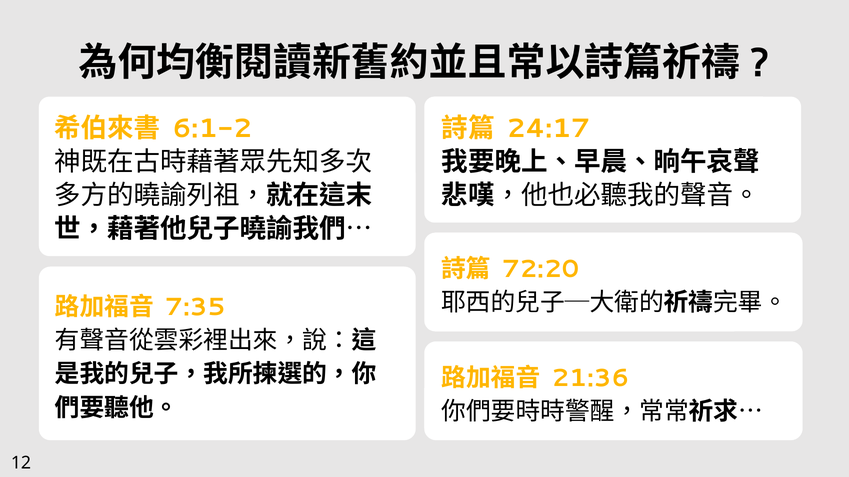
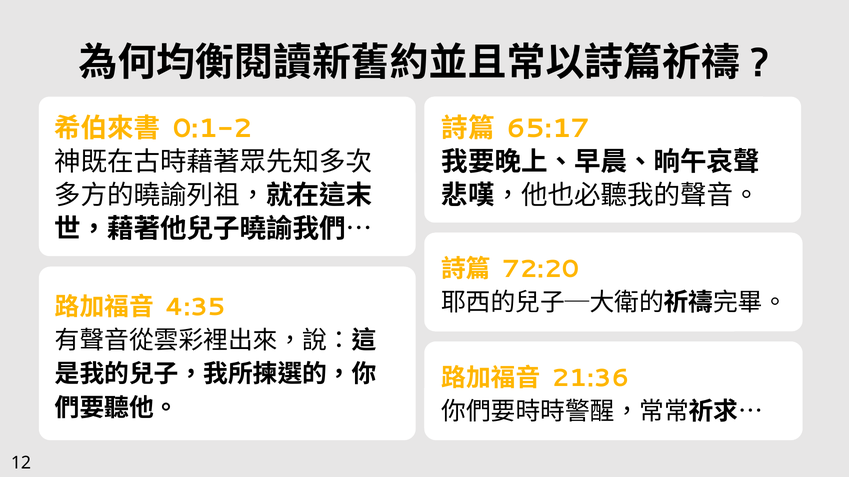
6:1-2: 6:1-2 -> 0:1-2 (212, 129)
24:17: 24:17 -> 65:17 (548, 129)
7:35: 7:35 -> 4:35 (195, 308)
